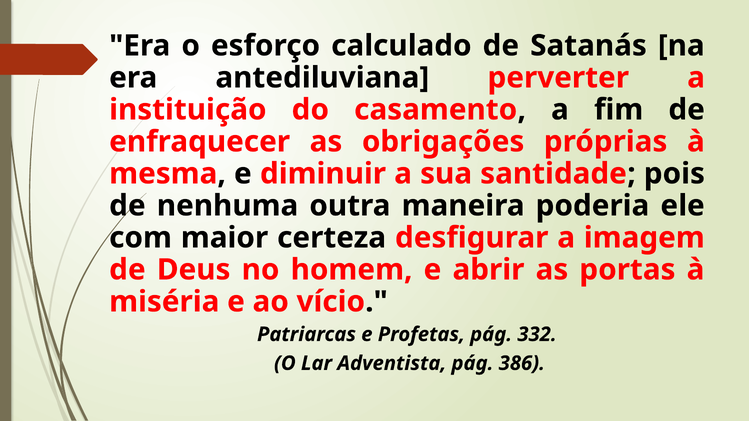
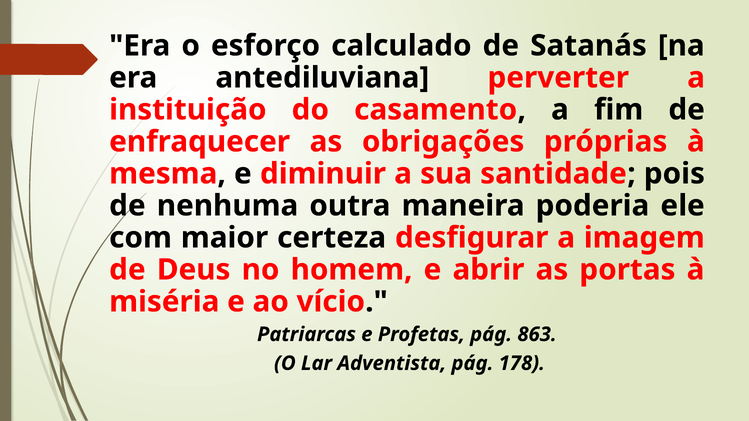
332: 332 -> 863 (537, 335)
386: 386 -> 178 (522, 364)
